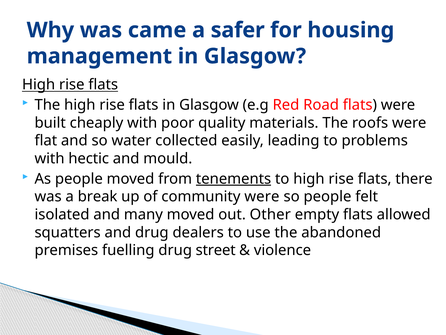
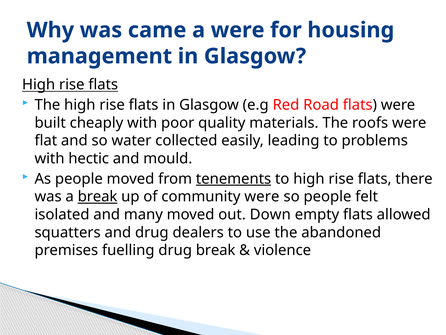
a safer: safer -> were (238, 30)
break underline: none -> present (98, 196)
Other: Other -> Down (270, 214)
drug street: street -> break (216, 250)
